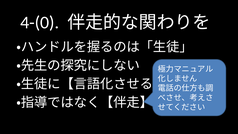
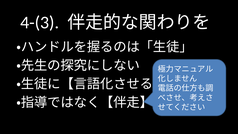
4-(0: 4-(0 -> 4-(3 (40, 22)
